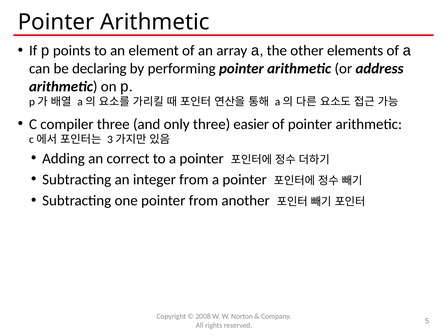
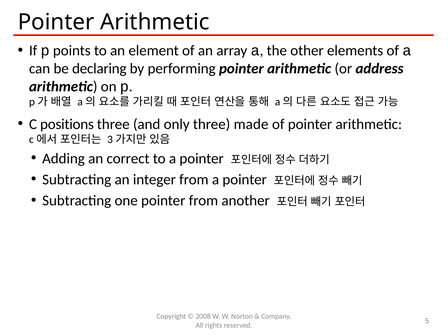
compiler: compiler -> positions (67, 124)
easier: easier -> made (251, 124)
